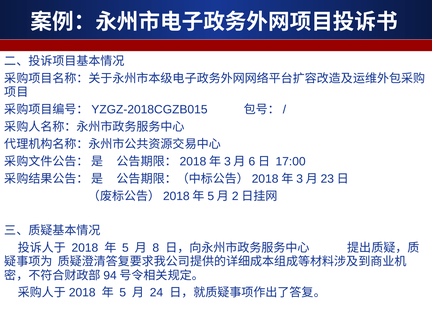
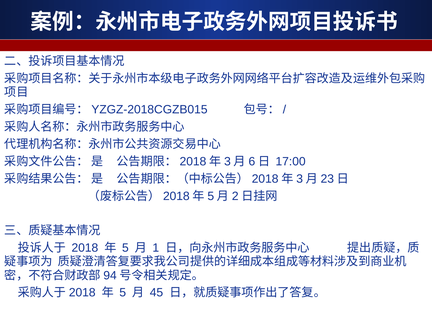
8: 8 -> 1 (156, 248)
24: 24 -> 45 (156, 293)
